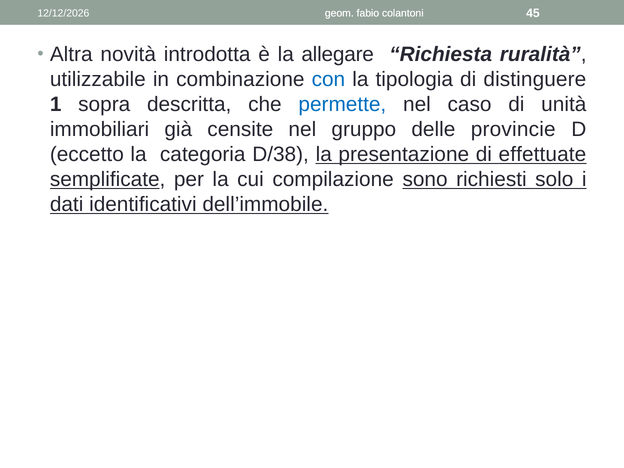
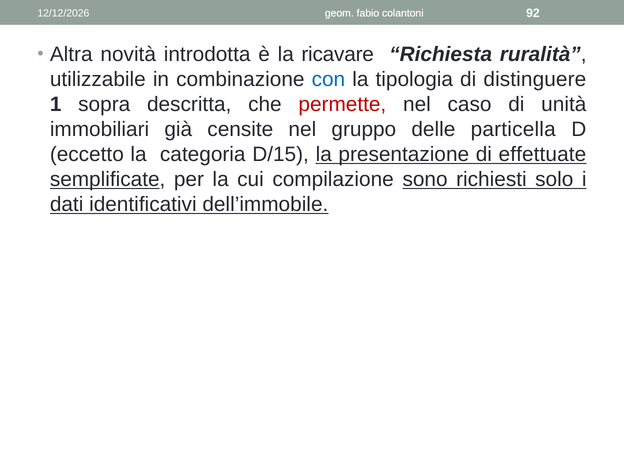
45: 45 -> 92 (533, 13)
allegare: allegare -> ricavare (338, 55)
permette colour: blue -> red (342, 104)
provincie: provincie -> particella (513, 129)
D/38: D/38 -> D/15 (281, 154)
